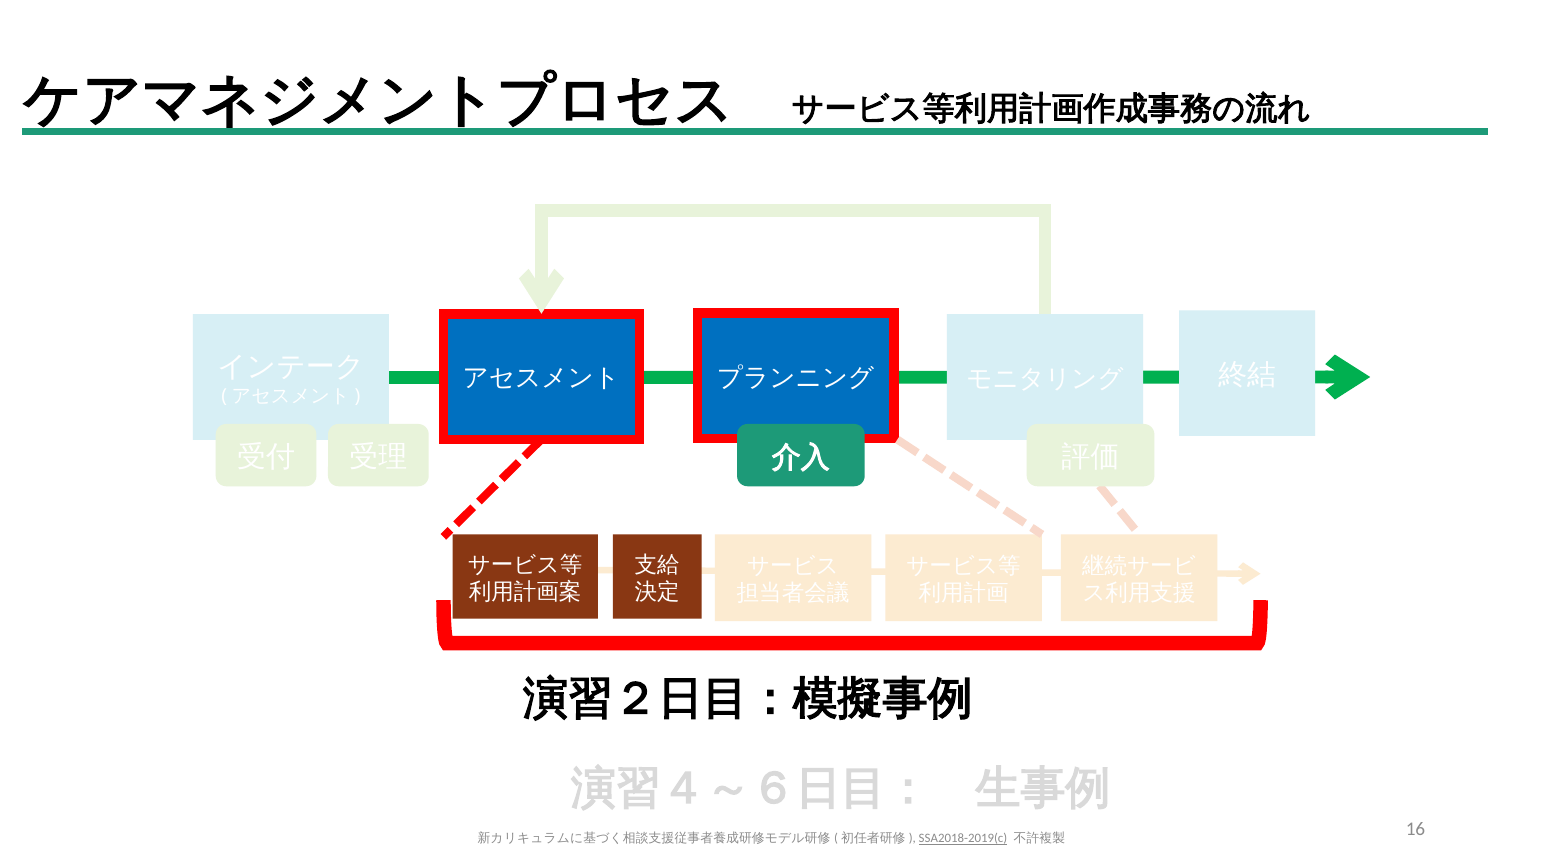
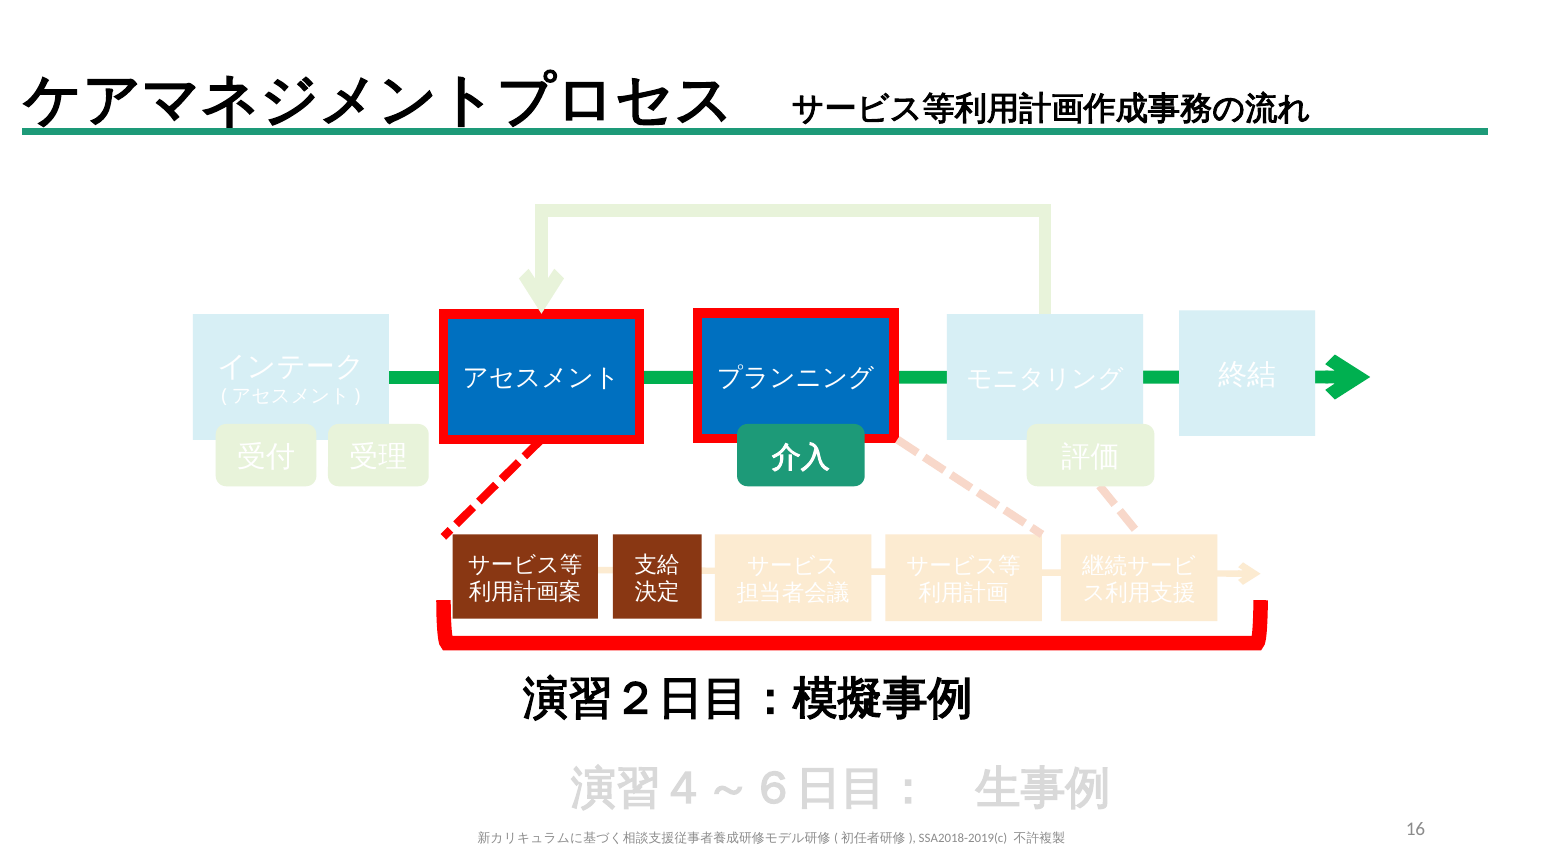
SSA2018-2019(c underline: present -> none (963, 839)
